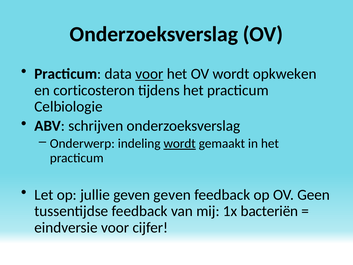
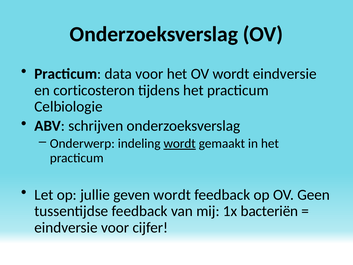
voor underline: present -> none (149, 74)
wordt opkweken: opkweken -> eindversie (285, 74)
geven geven: geven -> wordt (172, 195)
